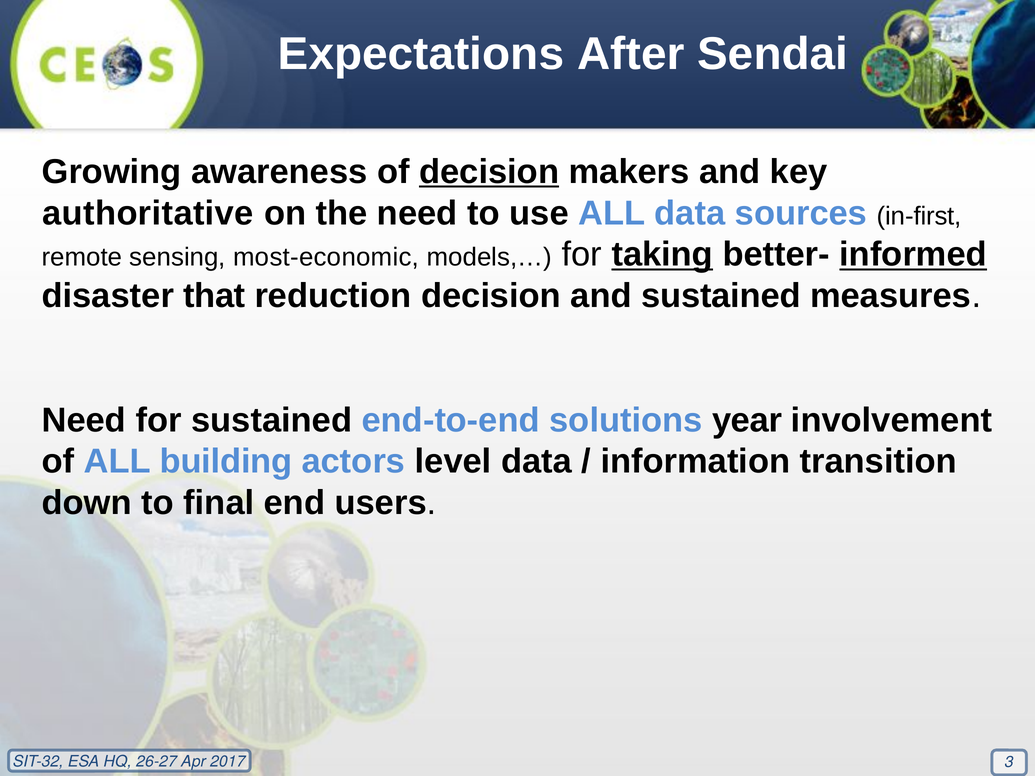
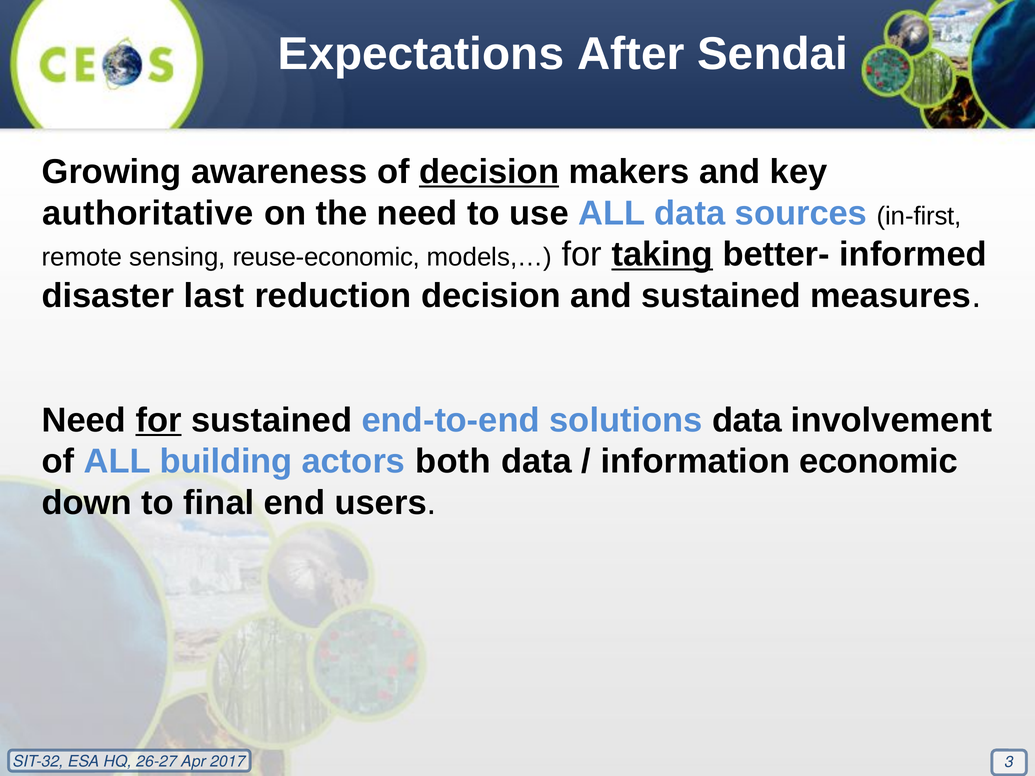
most-economic: most-economic -> reuse-economic (326, 258)
informed underline: present -> none (913, 255)
that: that -> last (214, 296)
for underline: none -> present (159, 420)
solutions year: year -> data (747, 420)
level: level -> both (453, 462)
transition: transition -> economic (879, 462)
